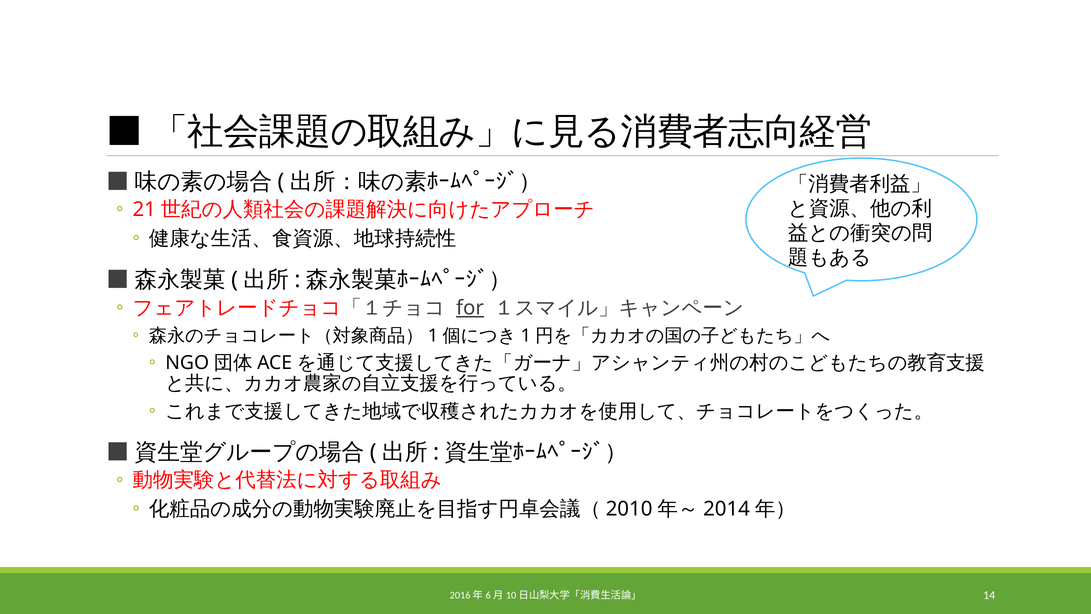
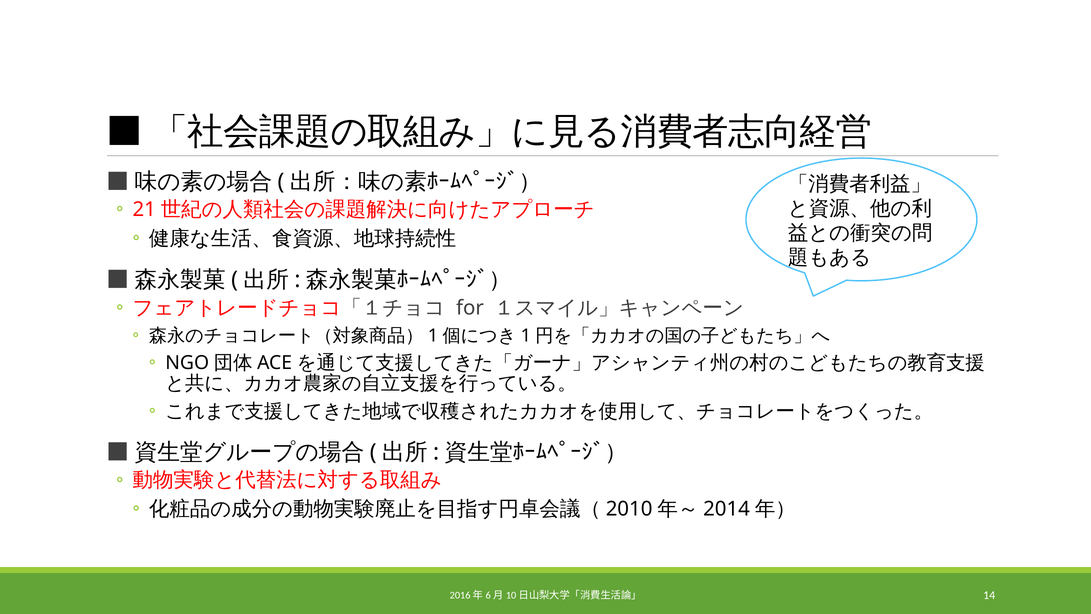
for underline: present -> none (470, 308)
